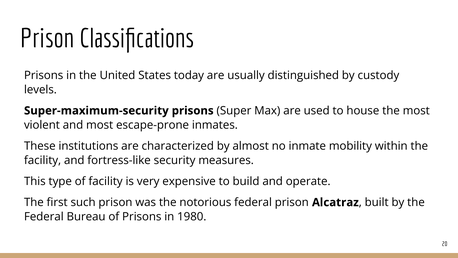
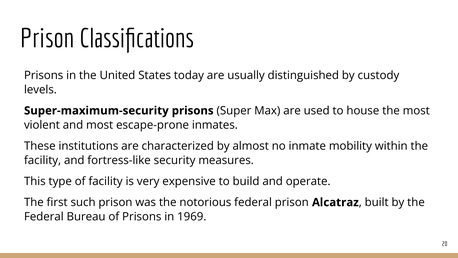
1980: 1980 -> 1969 (192, 216)
